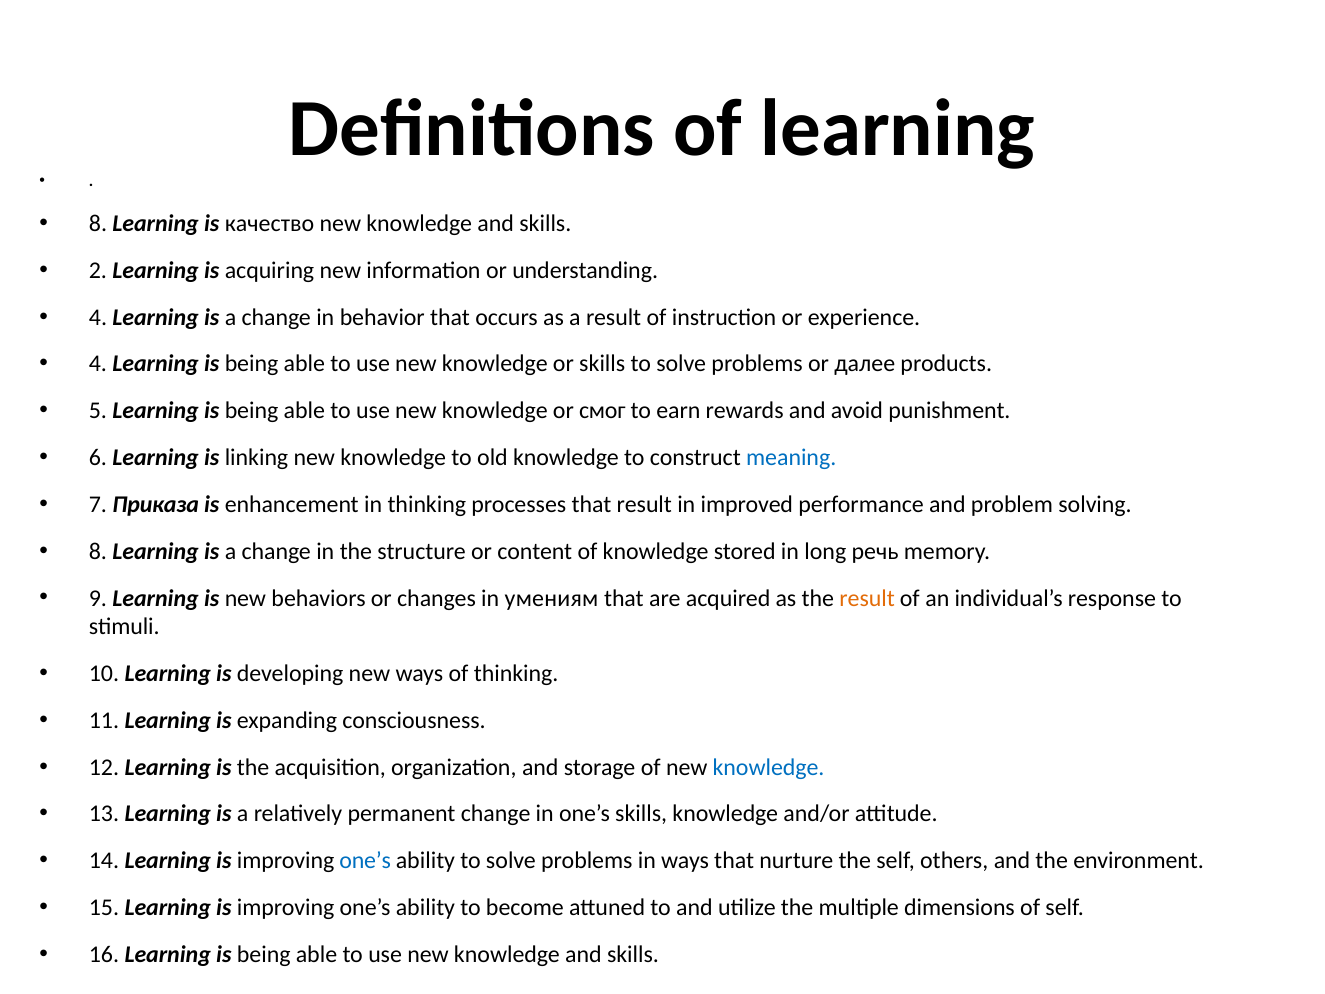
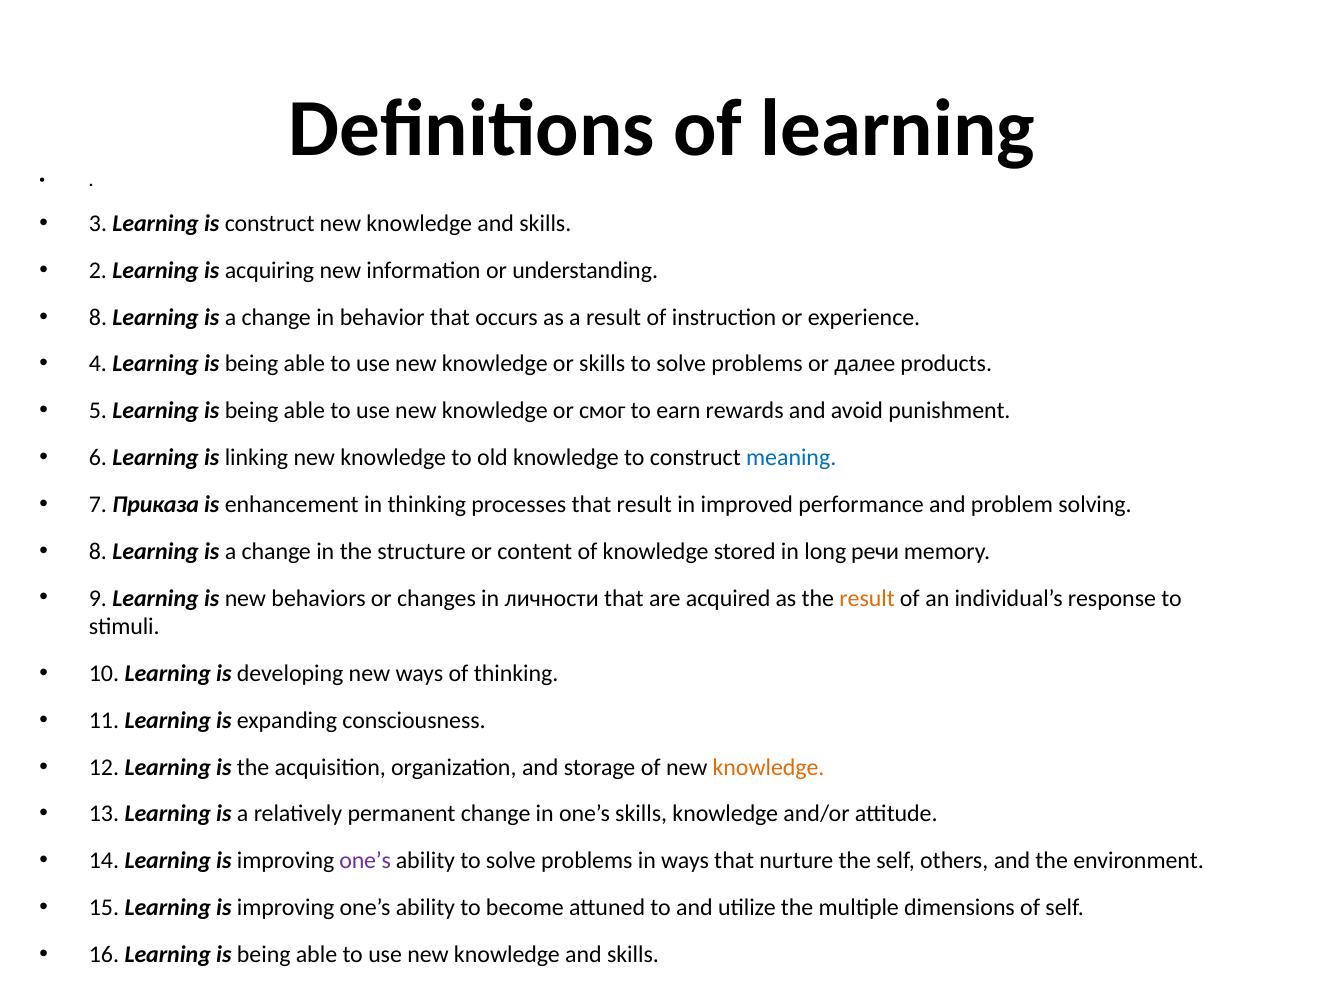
8: 8 -> 3 (98, 224)
is качество: качество -> construct (270, 224)
4: 4 -> 8 (98, 317)
речь: речь -> речи (875, 551)
умениям: умениям -> личности (552, 598)
knowledge colour: blue -> orange (769, 767)
one’s colour: blue -> purple (365, 861)
